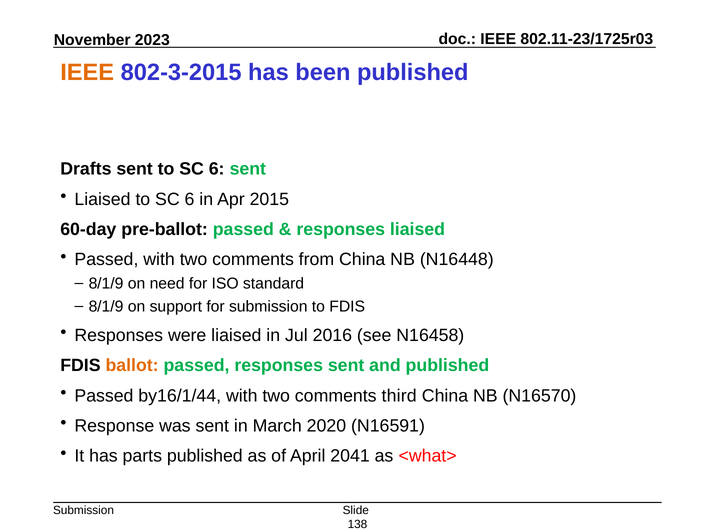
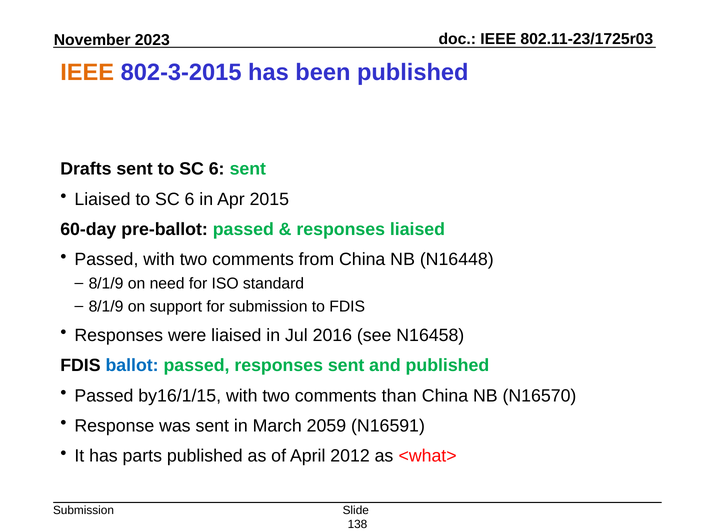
ballot colour: orange -> blue (132, 365)
by16/1/44: by16/1/44 -> by16/1/15 (180, 396)
third: third -> than (399, 396)
2020: 2020 -> 2059 (326, 426)
2041: 2041 -> 2012 (350, 456)
